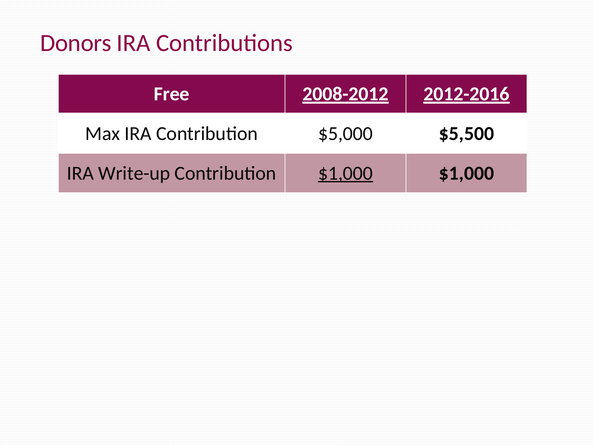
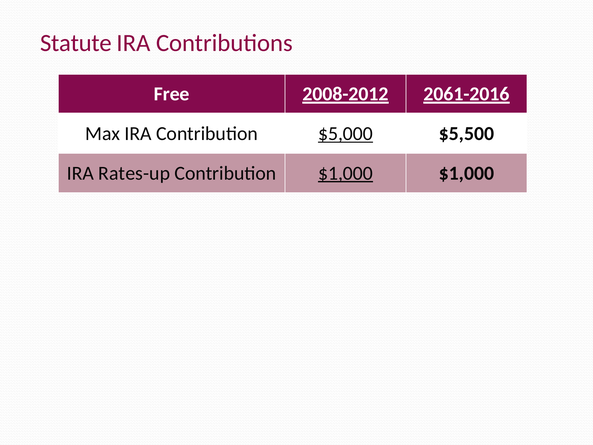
Donors: Donors -> Statute (76, 43)
2012-2016: 2012-2016 -> 2061-2016 (466, 94)
$5,000 underline: none -> present (346, 134)
Write-up: Write-up -> Rates-up (134, 173)
